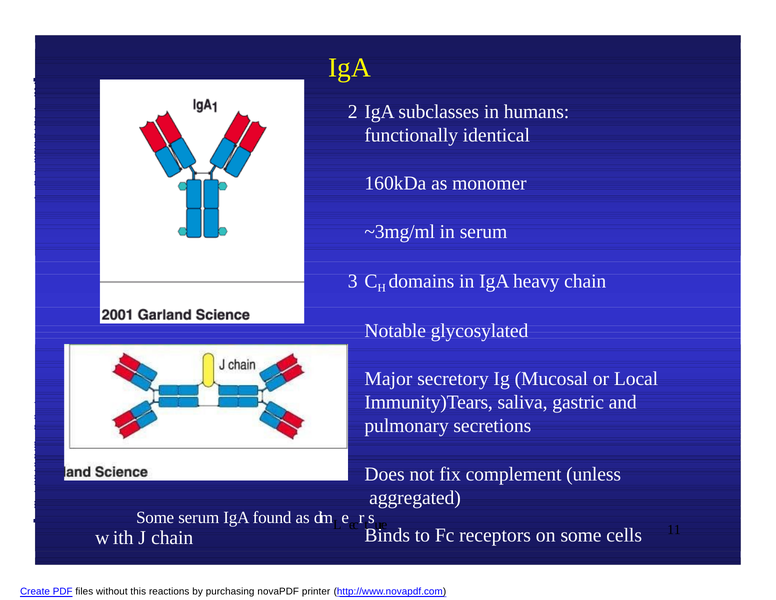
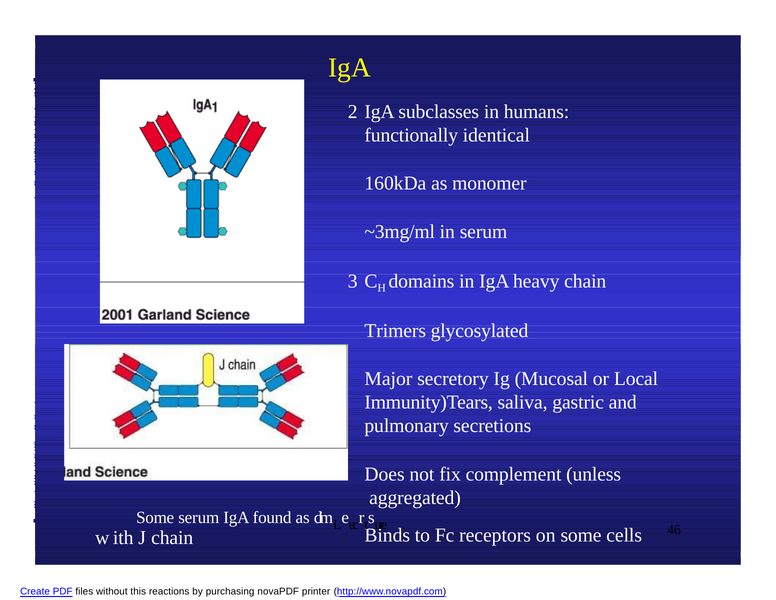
Notable: Notable -> Trimers (395, 331)
11: 11 -> 46 (674, 530)
